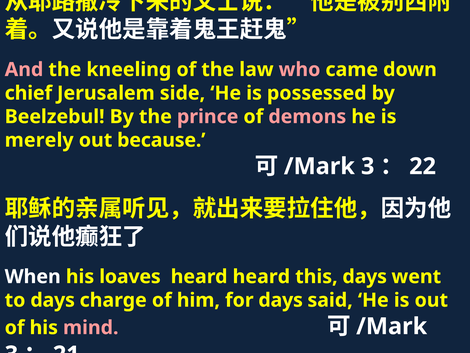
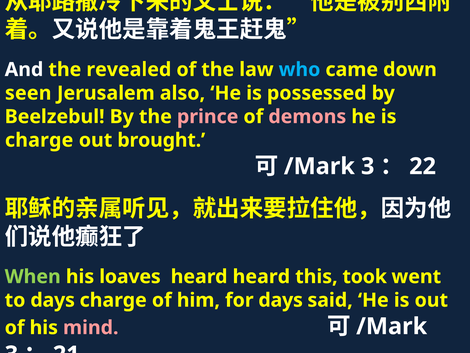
And colour: pink -> white (24, 69)
kneeling: kneeling -> revealed (129, 69)
who colour: pink -> light blue (300, 69)
chief: chief -> seen (28, 93)
side: side -> also (182, 93)
merely: merely -> charge (39, 140)
because: because -> brought (161, 140)
When colour: white -> light green (33, 276)
this days: days -> took (365, 276)
